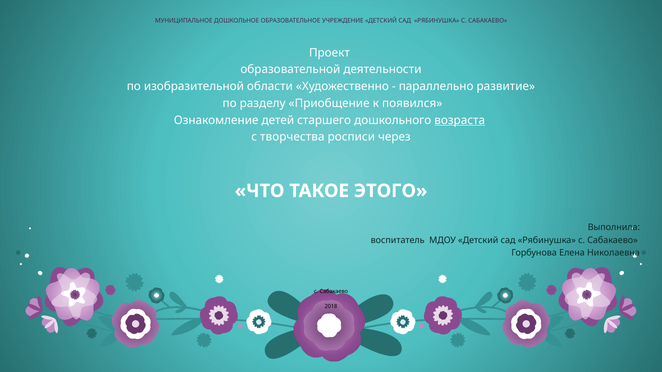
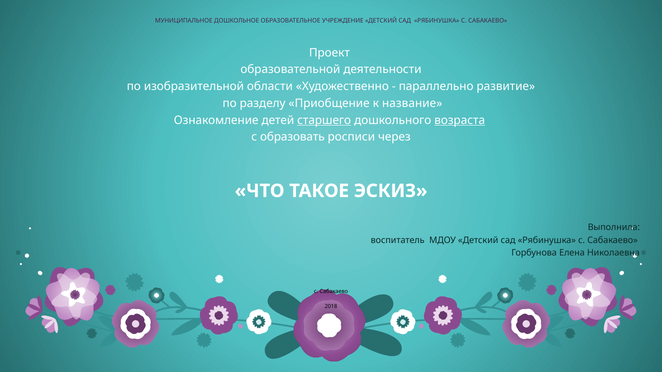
появился: появился -> название (412, 103)
старшего underline: none -> present (324, 120)
творчества: творчества -> образовать (292, 137)
ЭТОГО: ЭТОГО -> ЭСКИЗ (391, 191)
